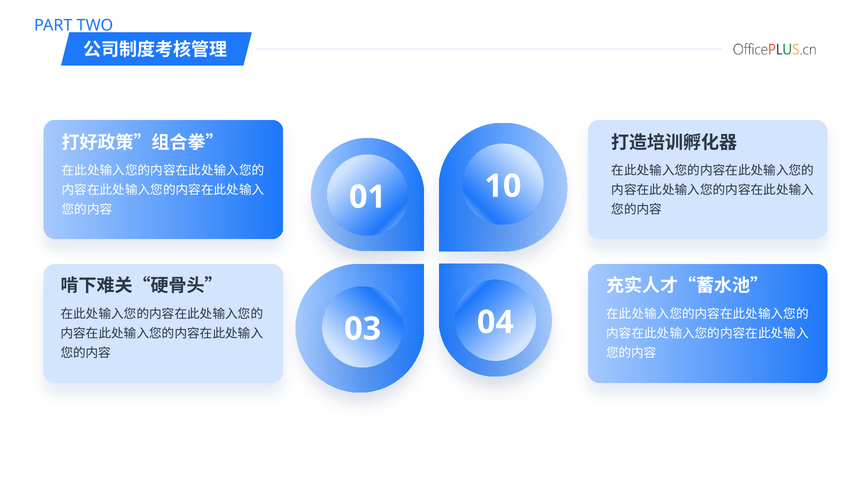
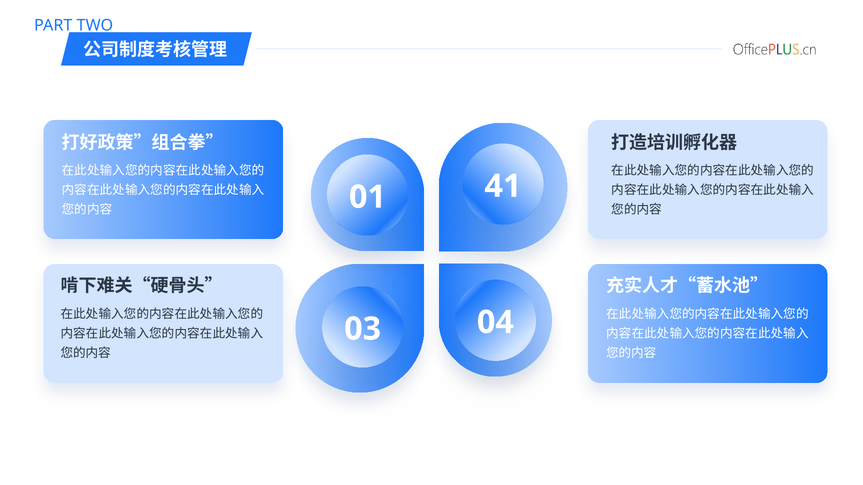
10: 10 -> 41 (503, 186)
